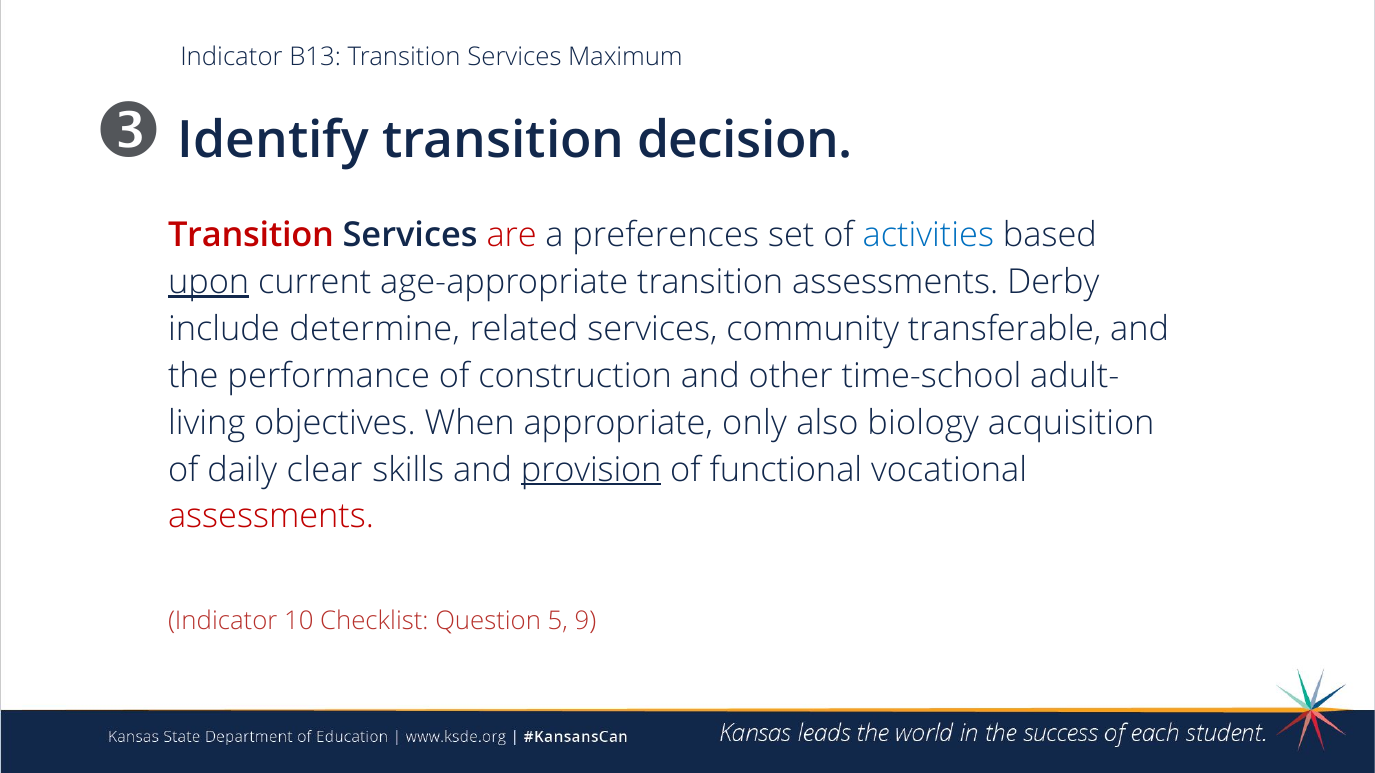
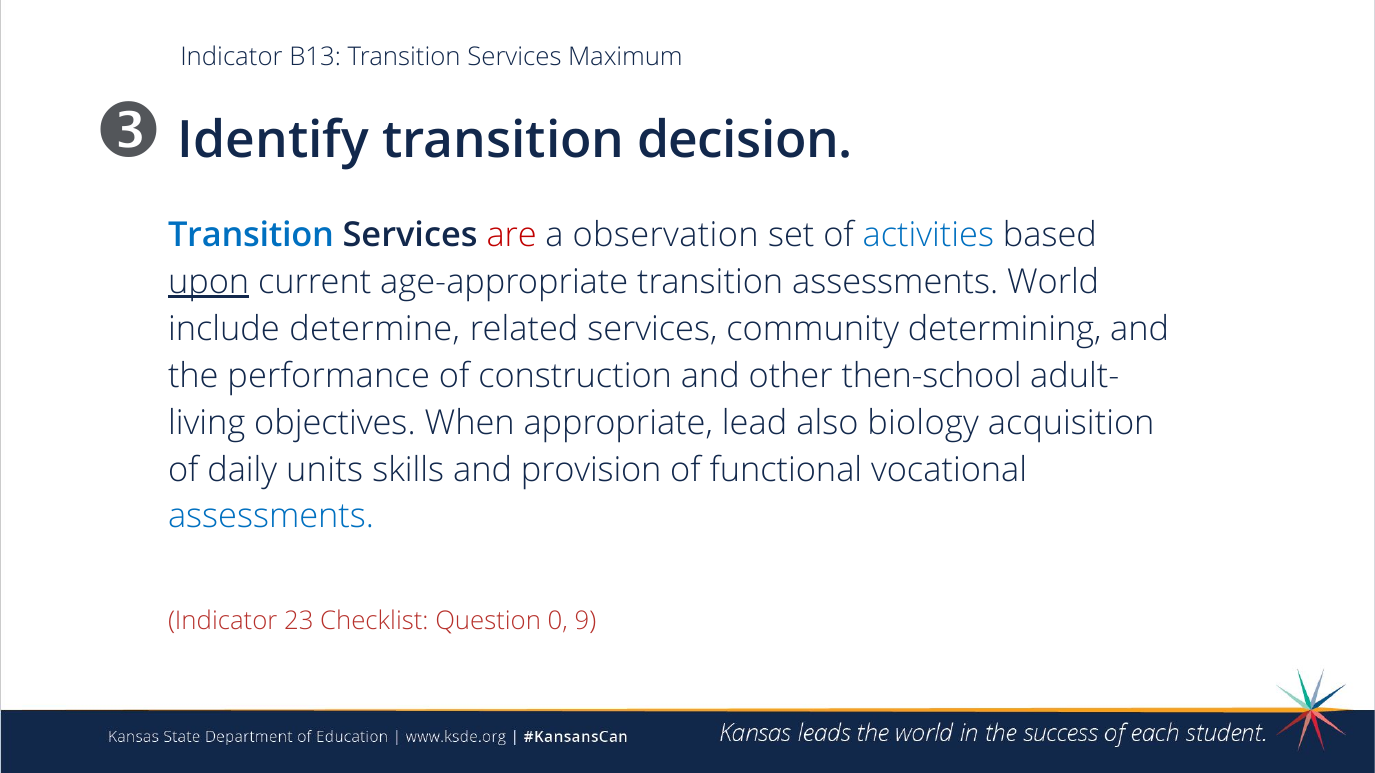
Transition colour: red -> blue (251, 235)
preferences: preferences -> observation (666, 235)
Derby: Derby -> World (1053, 282)
transferable: transferable -> determining (1005, 329)
time-school: time-school -> then-school (932, 376)
only: only -> lead (755, 423)
clear: clear -> units (325, 470)
provision underline: present -> none (591, 470)
assessments colour: red -> blue (271, 517)
10: 10 -> 23 (299, 621)
5: 5 -> 0 (558, 621)
